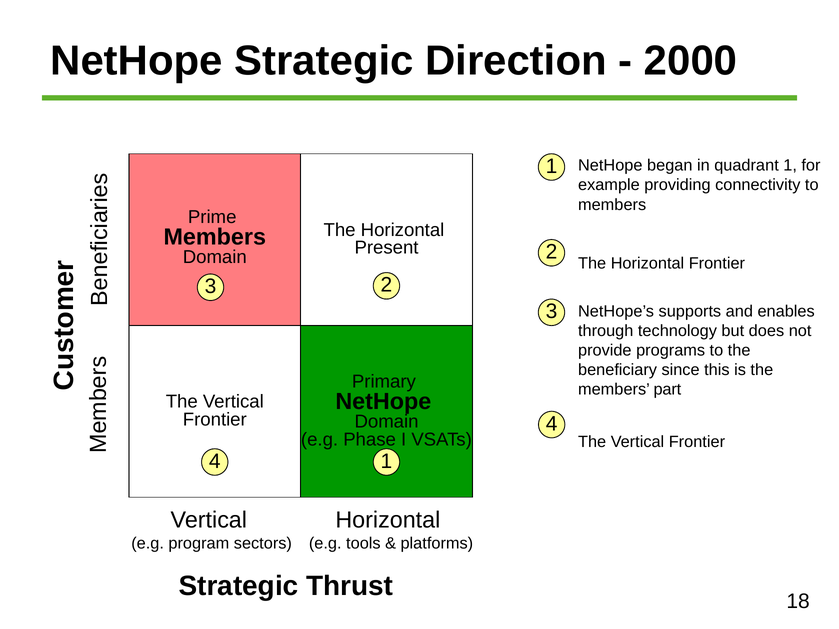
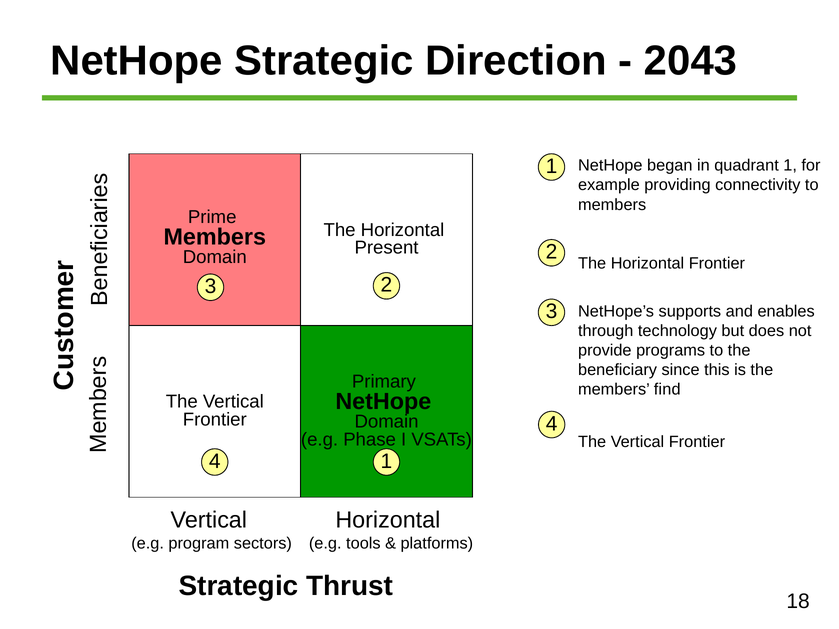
2000: 2000 -> 2043 (691, 61)
part: part -> find (667, 390)
